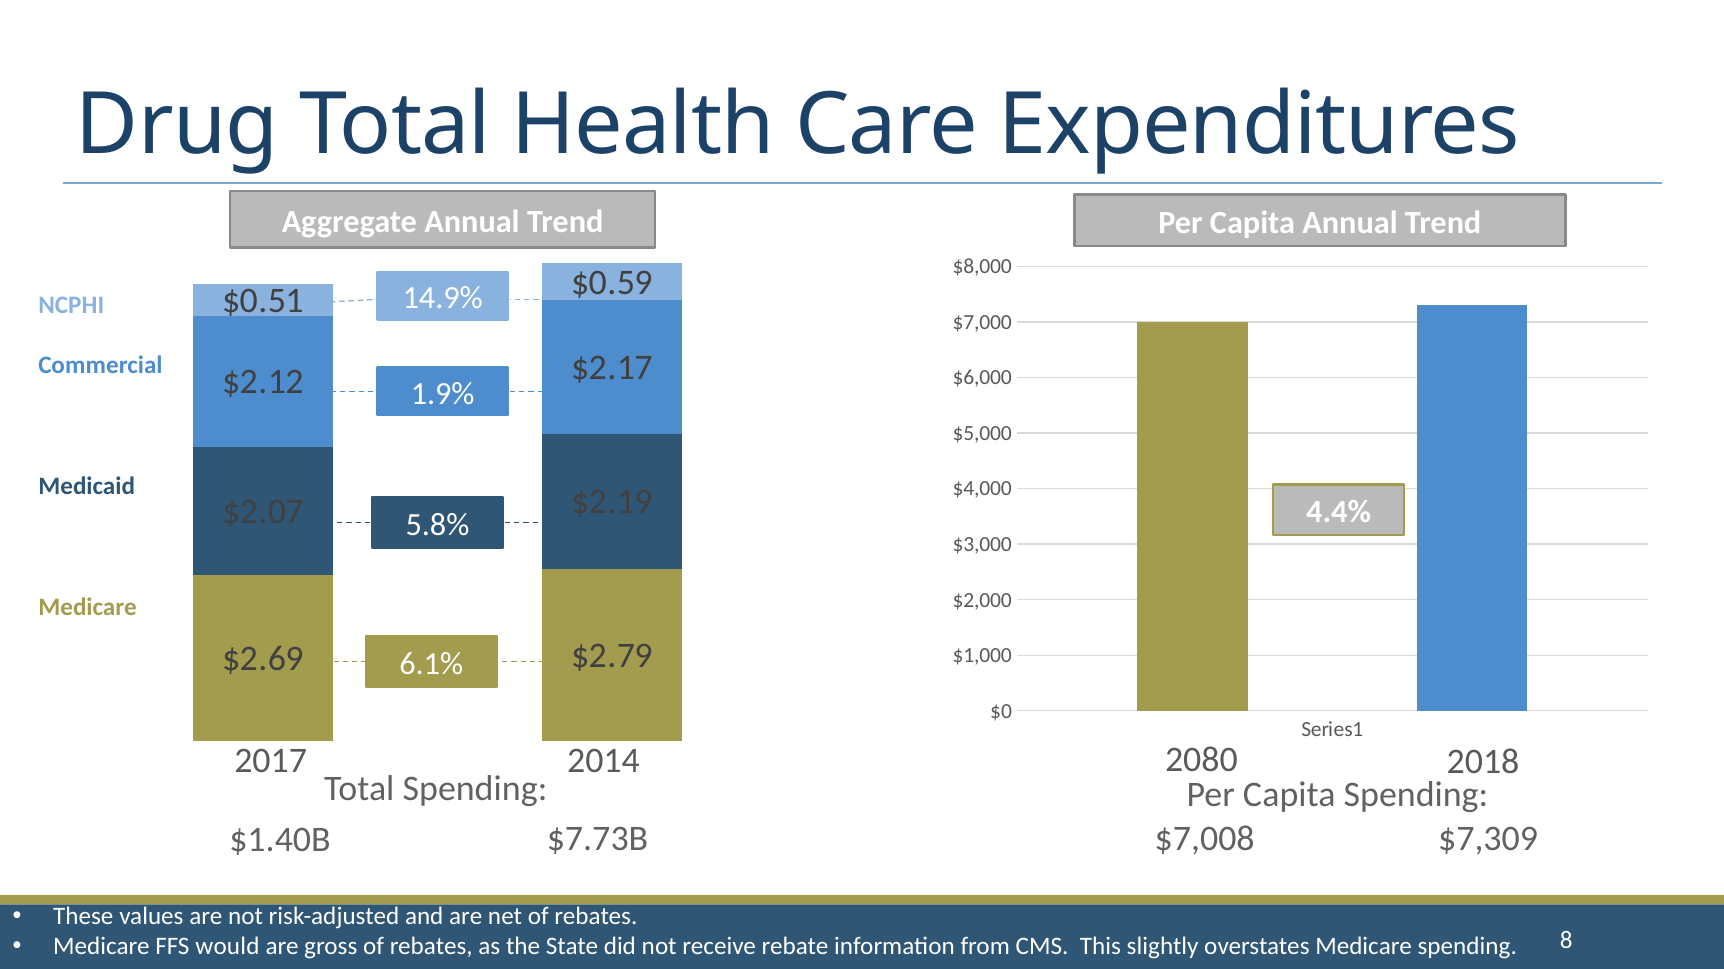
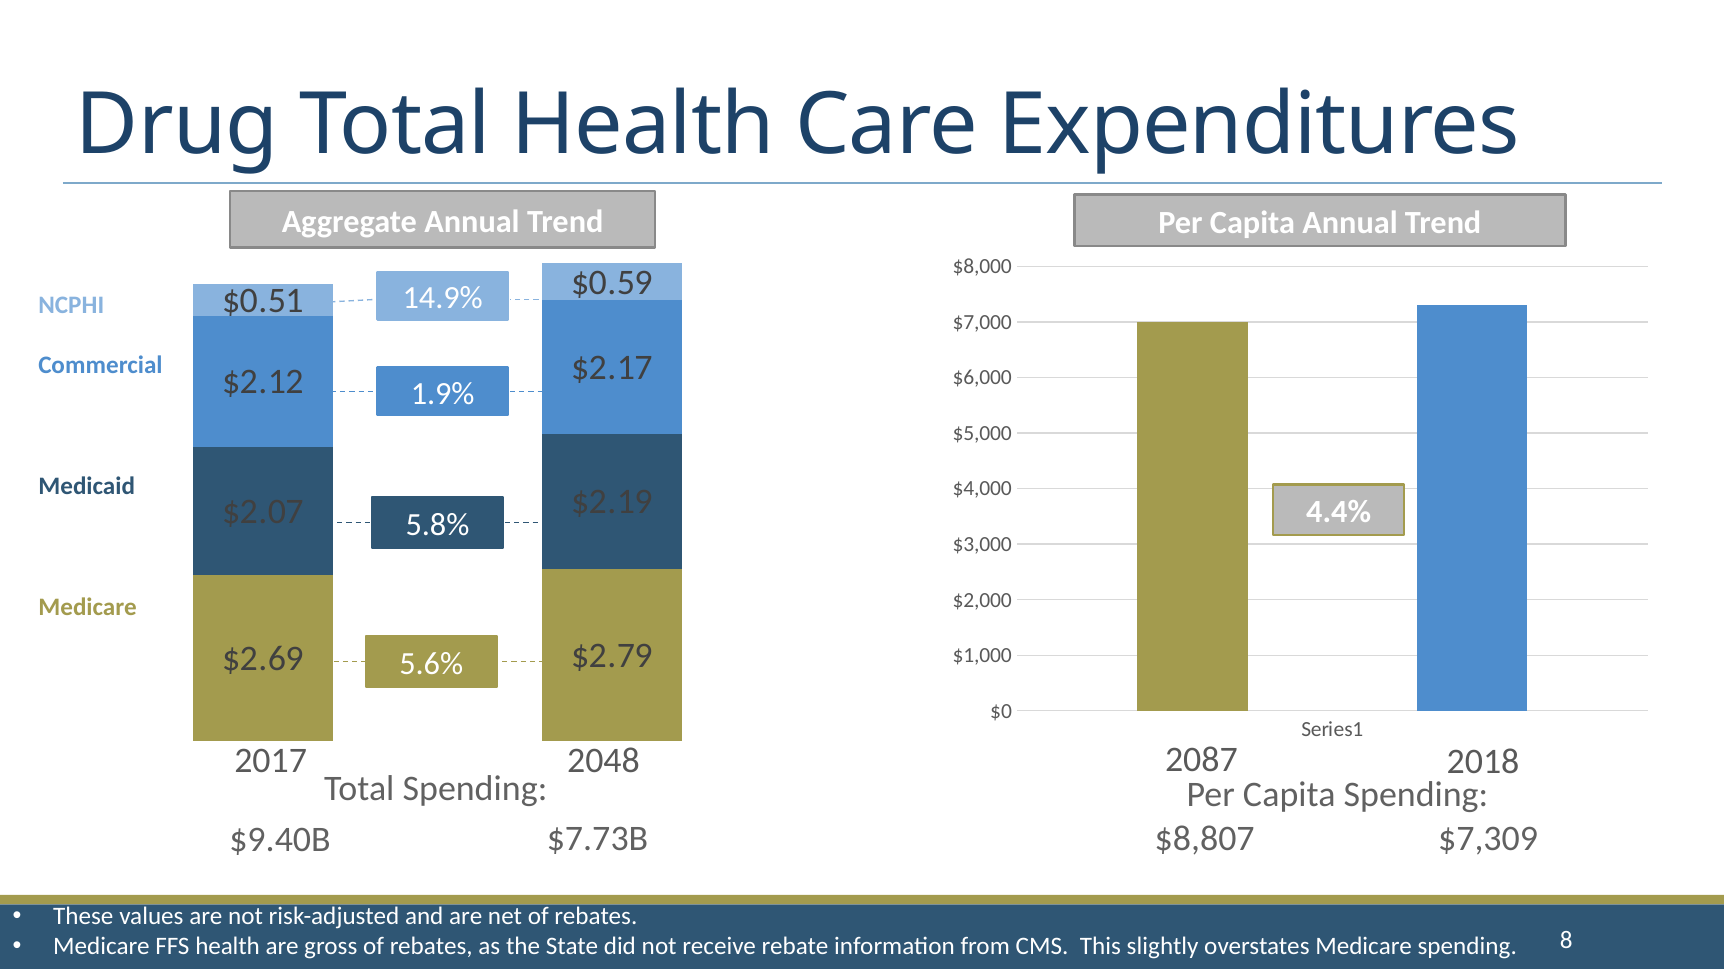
6.1%: 6.1% -> 5.6% (431, 664)
2080: 2080 -> 2087 (1201, 760)
2014: 2014 -> 2048 (603, 761)
$7,008: $7,008 -> $8,807 (1205, 839)
$1.40B: $1.40B -> $9.40B (280, 840)
FFS would: would -> health (228, 947)
